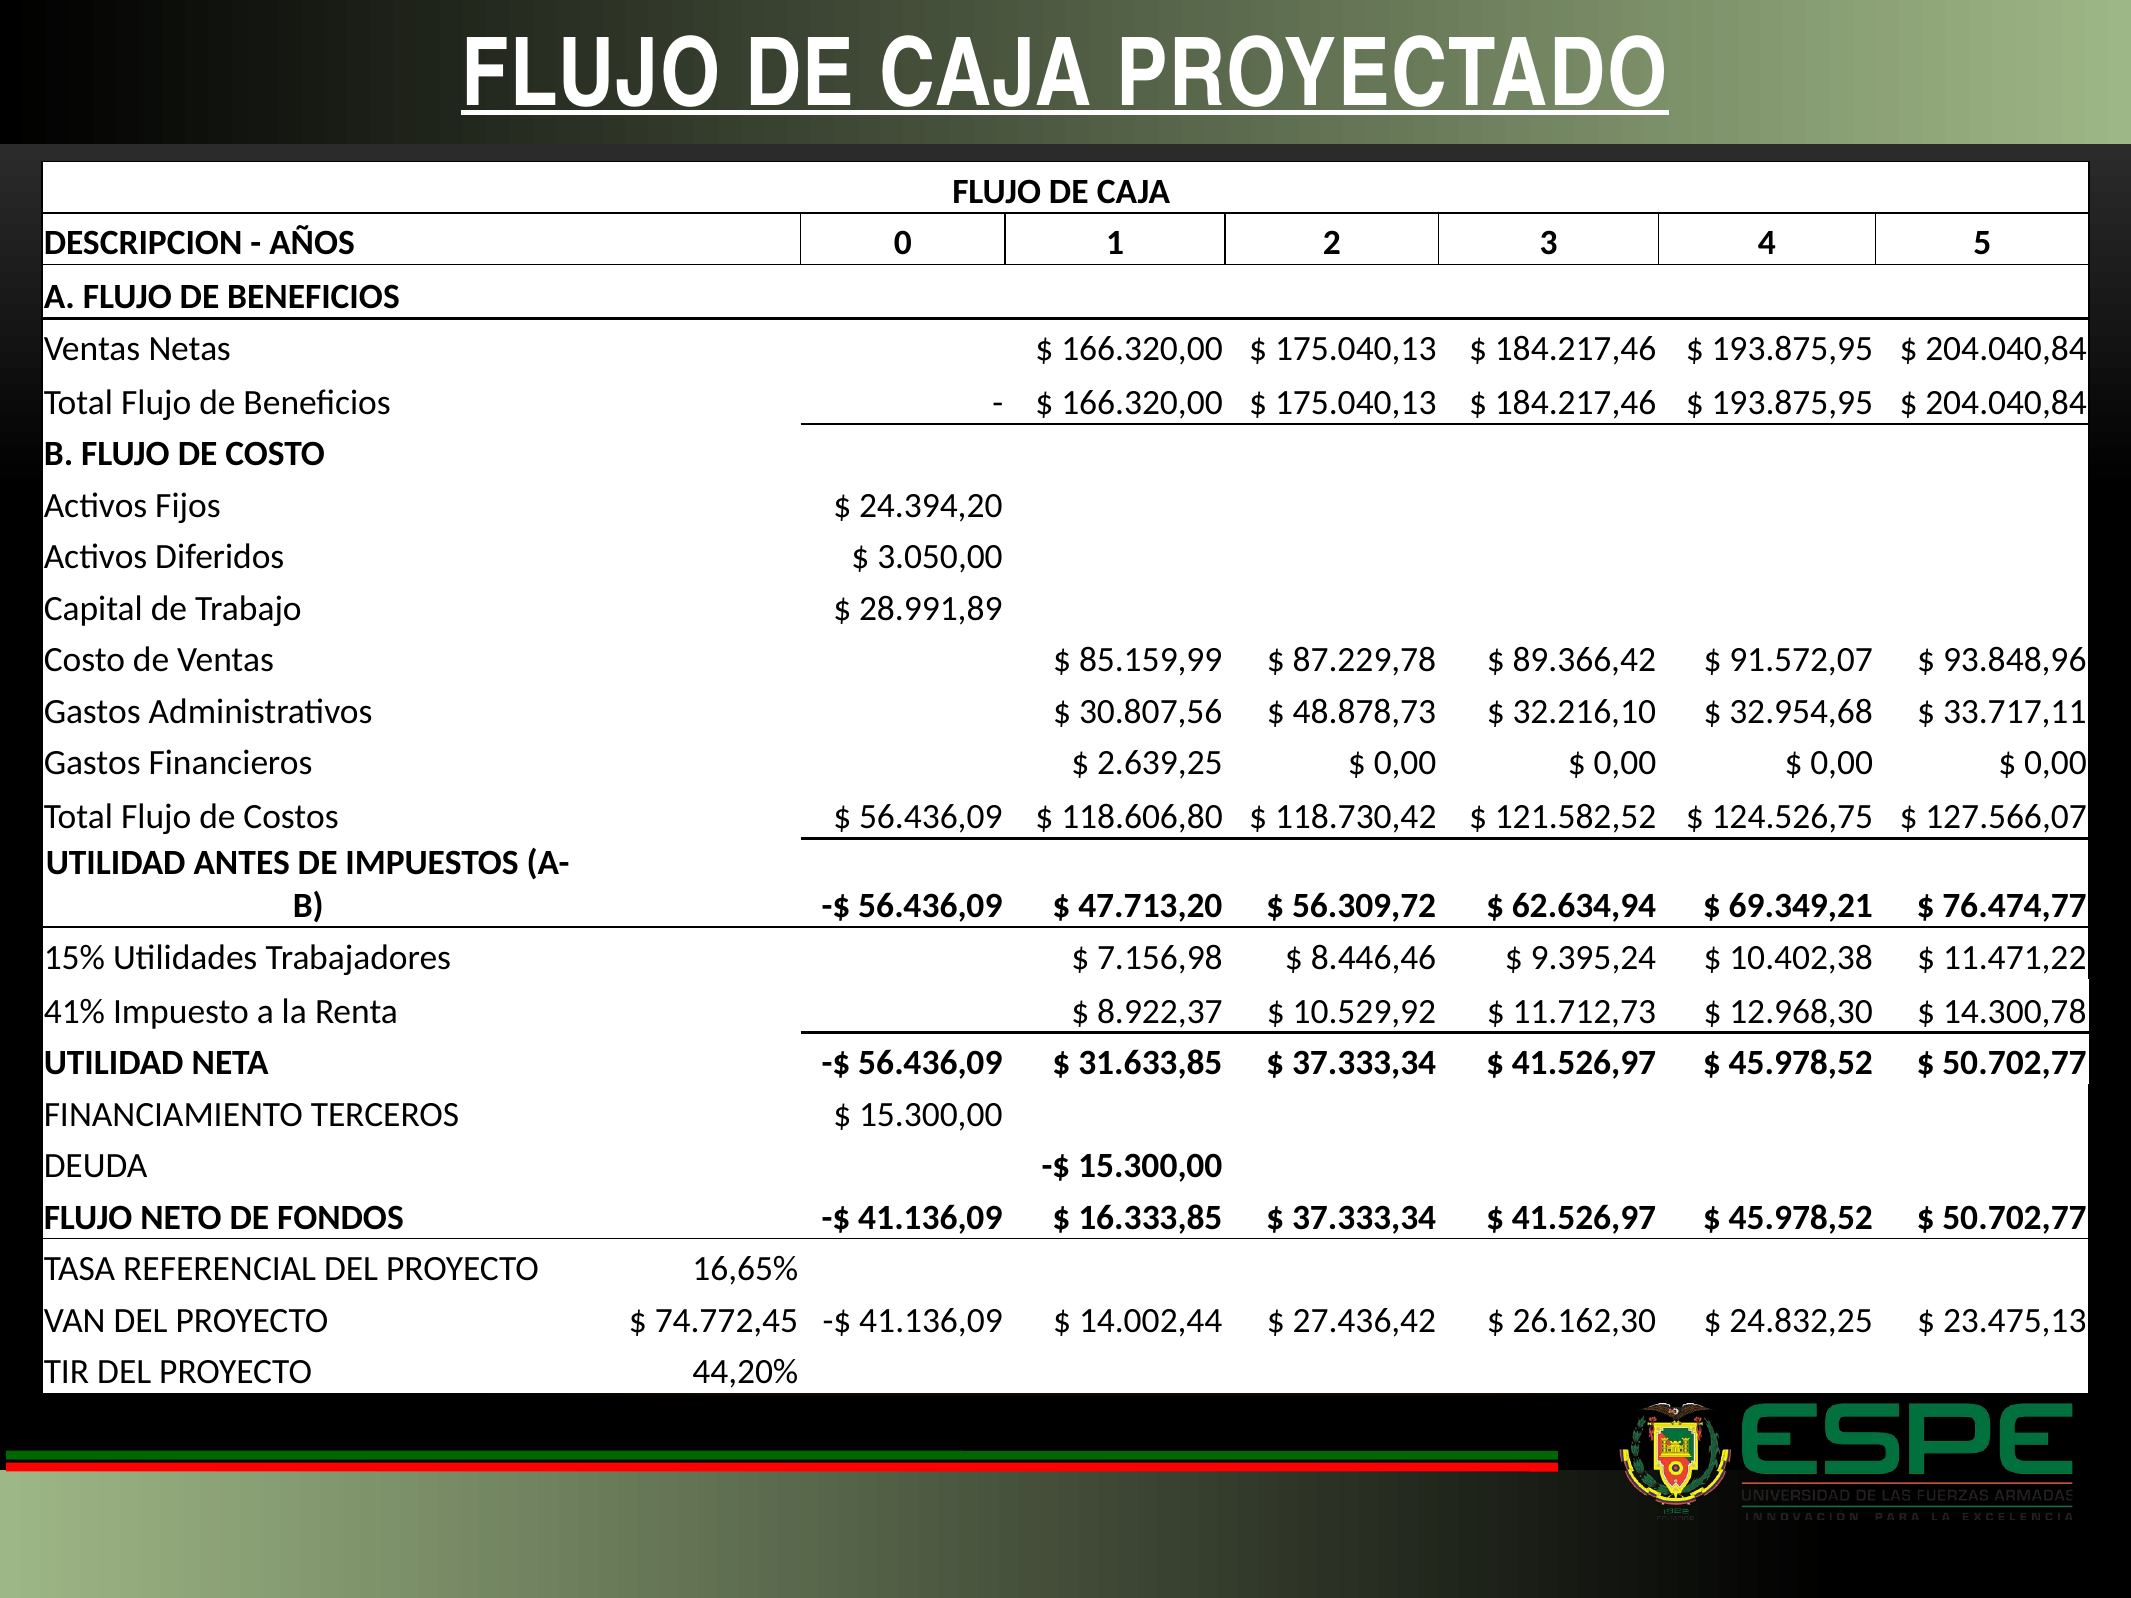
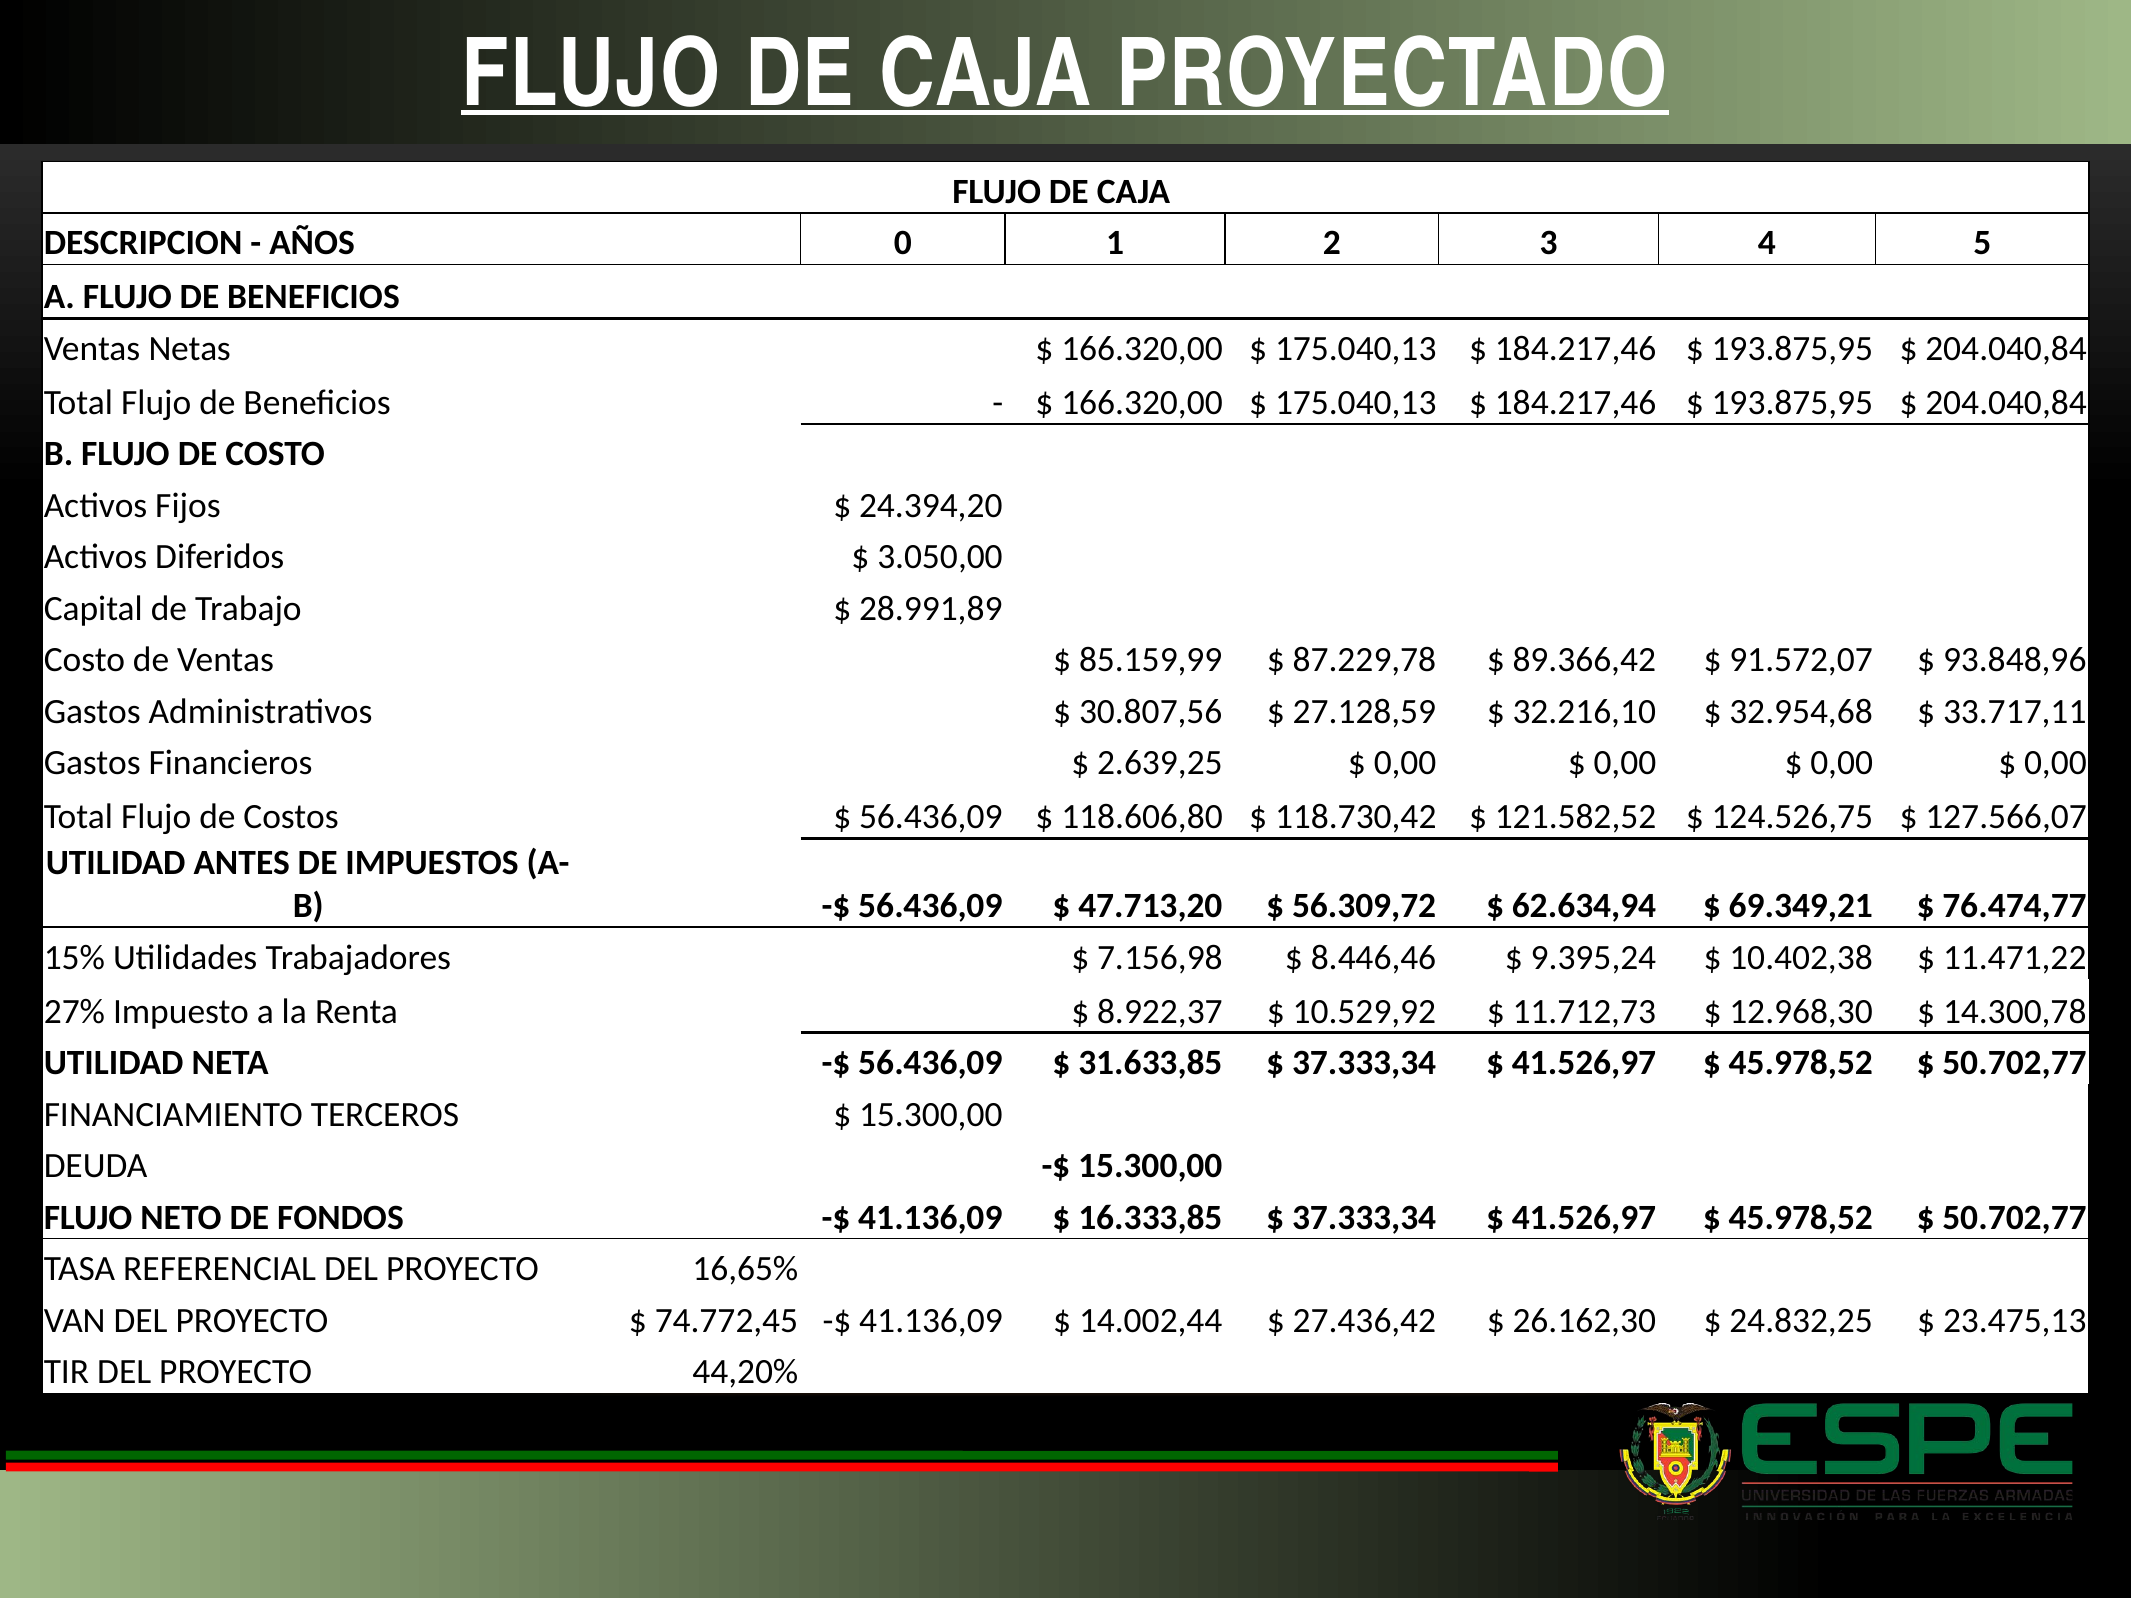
48.878,73: 48.878,73 -> 27.128,59 (1364, 712)
41%: 41% -> 27% (74, 1012)
